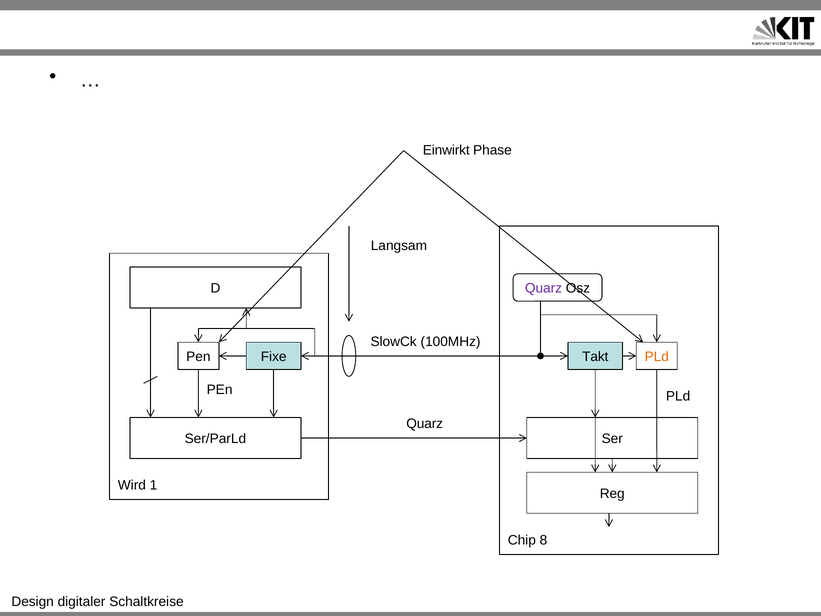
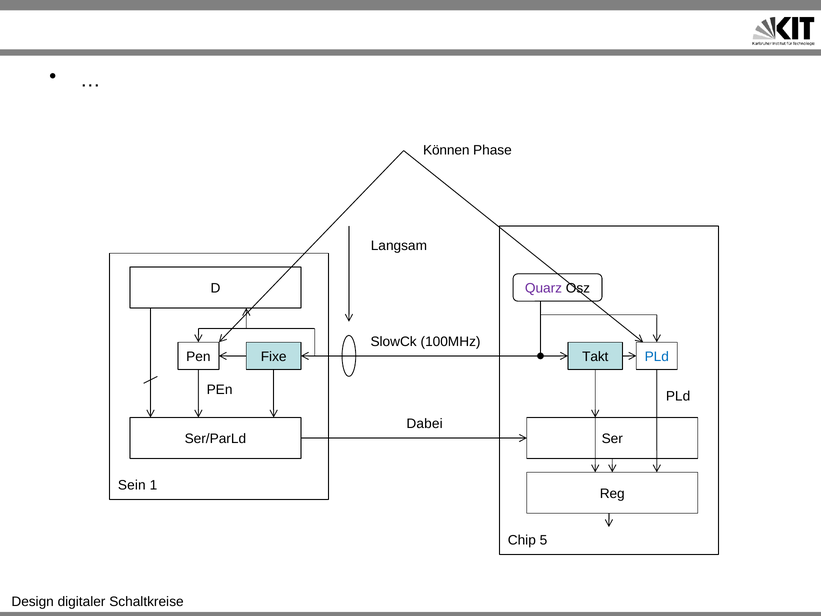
Einwirkt: Einwirkt -> Können (446, 150)
PLd colour: orange -> blue (657, 357)
Quarz: Quarz -> Dabei (425, 424)
Wird: Wird -> Sein (132, 485)
8: 8 -> 5 (543, 540)
